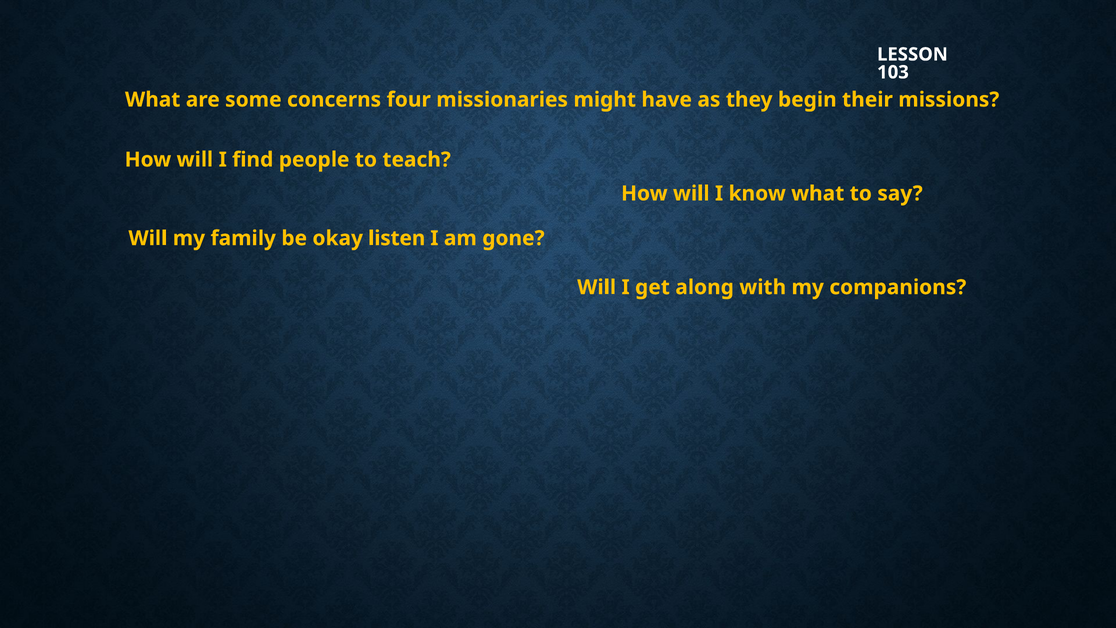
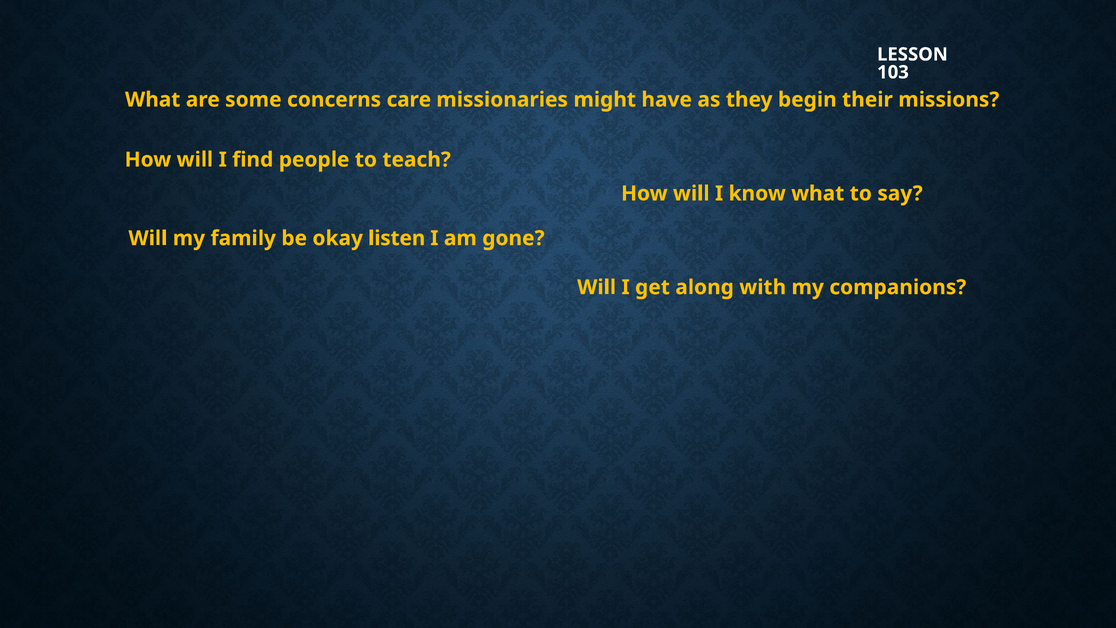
four: four -> care (409, 100)
